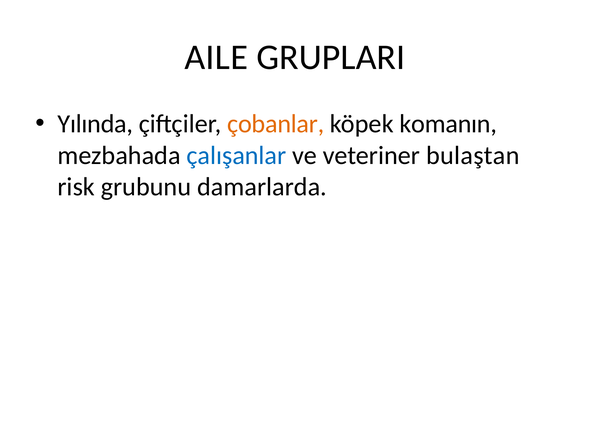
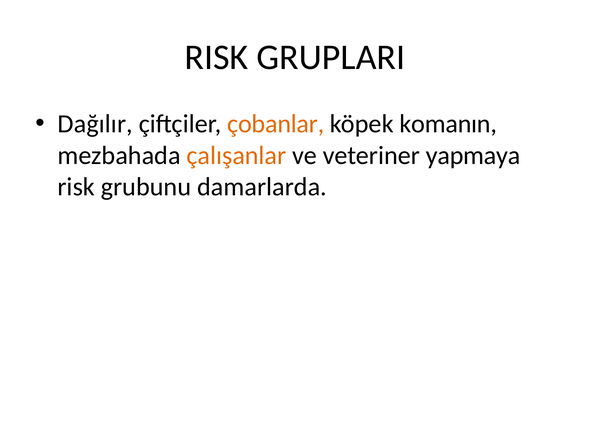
AILE: AILE -> RISK (216, 57)
Yılında: Yılında -> Dağılır (95, 124)
çalışanlar colour: blue -> orange (236, 155)
bulaştan: bulaştan -> yapmaya (473, 155)
